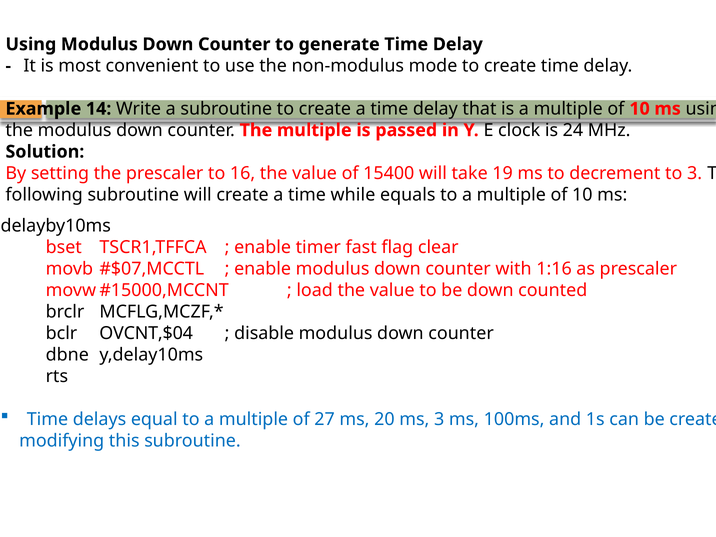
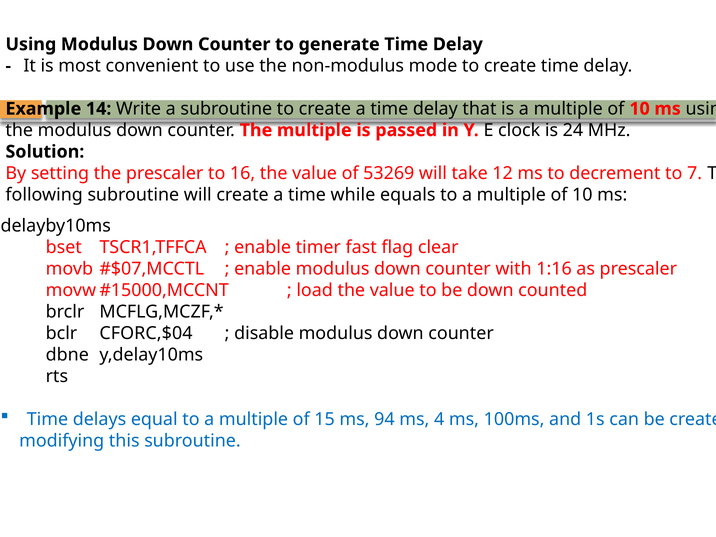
15400: 15400 -> 53269 (389, 173)
19: 19 -> 12 (503, 173)
to 3: 3 -> 7 (695, 173)
OVCNT,$04: OVCNT,$04 -> CFORC,$04 (146, 333)
27: 27 -> 15 (325, 419)
20: 20 -> 94 (384, 419)
ms 3: 3 -> 4 (439, 419)
